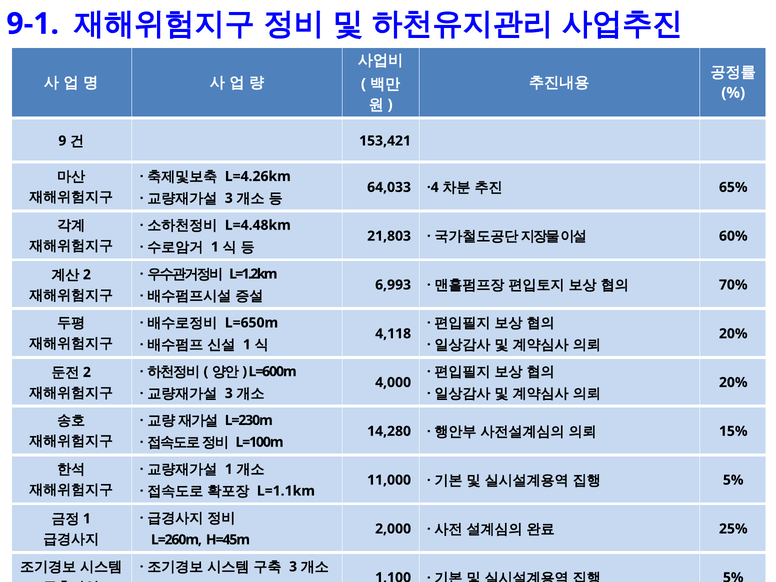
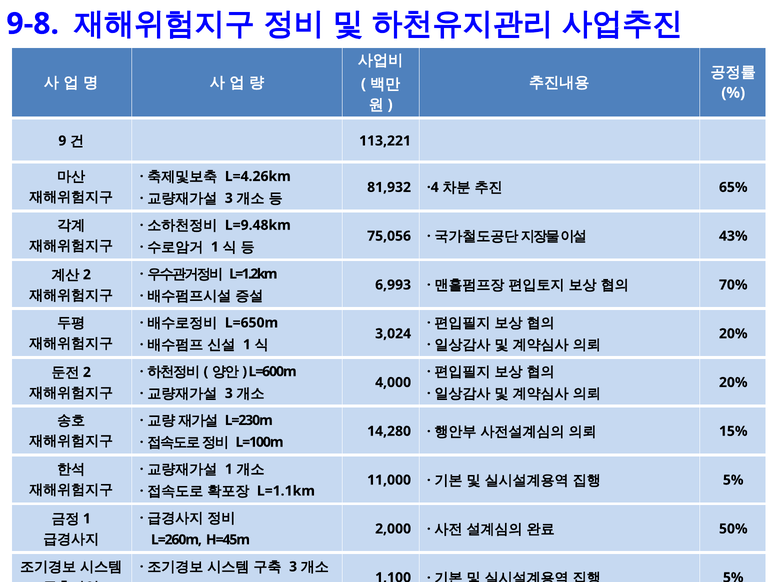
9-1: 9-1 -> 9-8 (33, 24)
153,421: 153,421 -> 113,221 (385, 141)
64,033: 64,033 -> 81,932 (389, 187)
L=4.48km: L=4.48km -> L=9.48km (258, 225)
21,803: 21,803 -> 75,056 (389, 236)
60%: 60% -> 43% (733, 236)
4,118: 4,118 -> 3,024 (393, 334)
25%: 25% -> 50% (733, 529)
